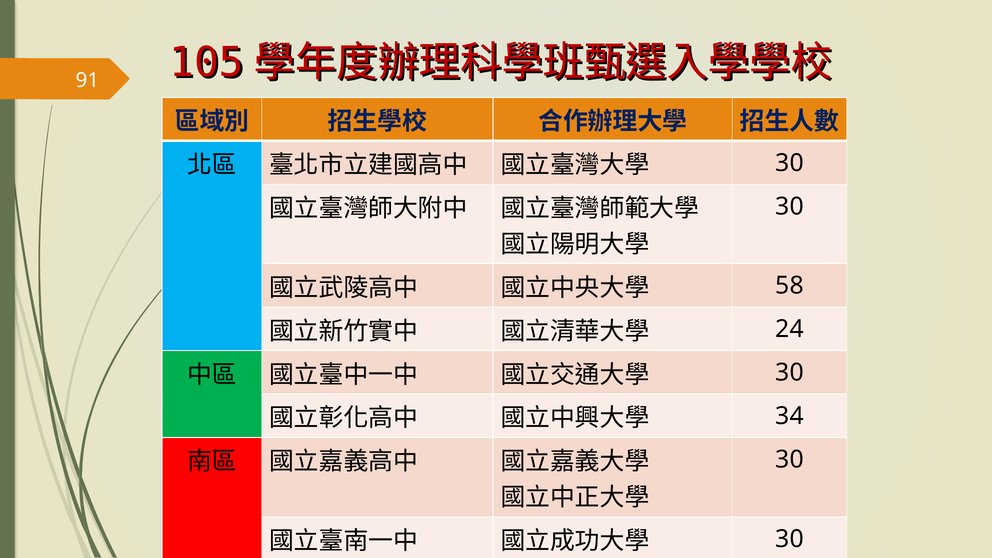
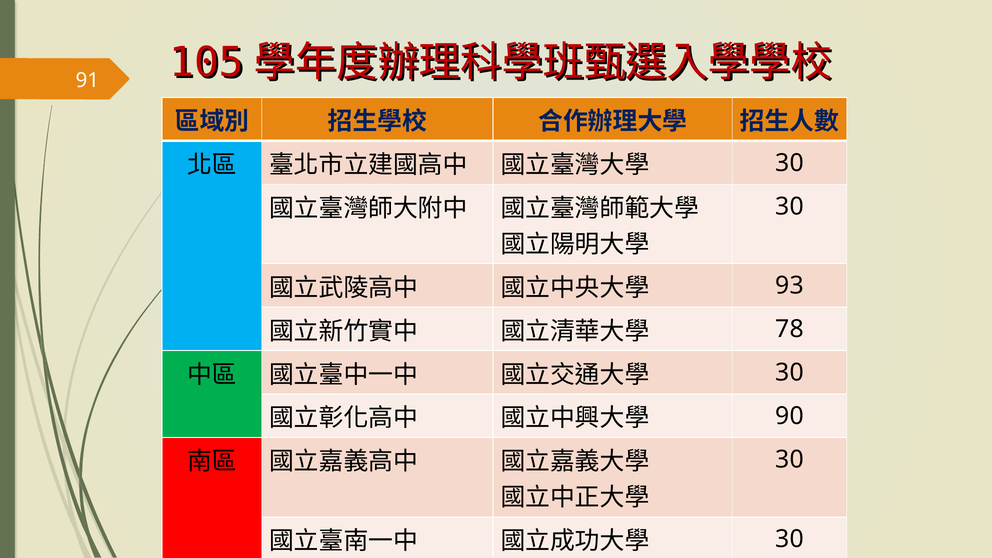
58: 58 -> 93 (790, 286)
24: 24 -> 78 (790, 329)
34: 34 -> 90 (790, 416)
